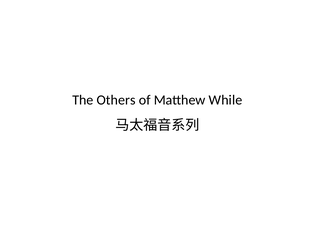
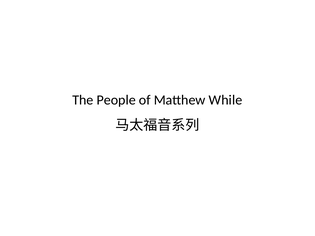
Others: Others -> People (116, 100)
